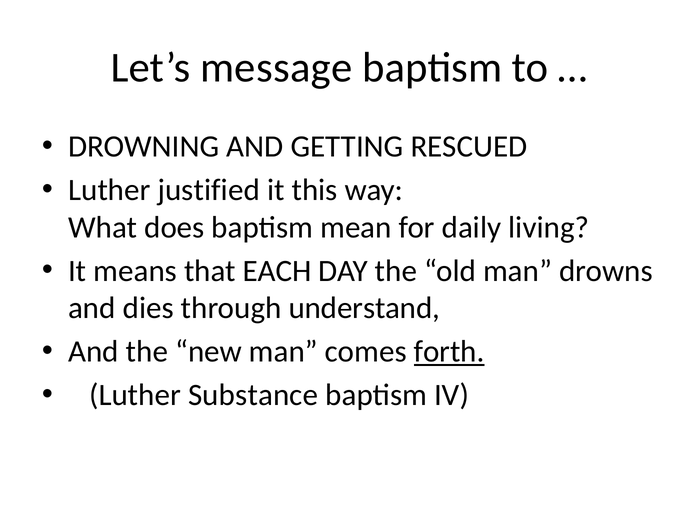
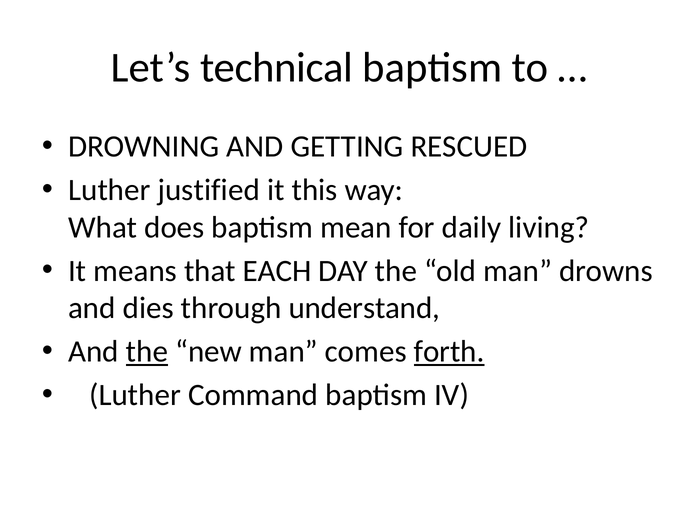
message: message -> technical (277, 68)
the underline: none -> present (147, 352)
Substance: Substance -> Command (253, 395)
